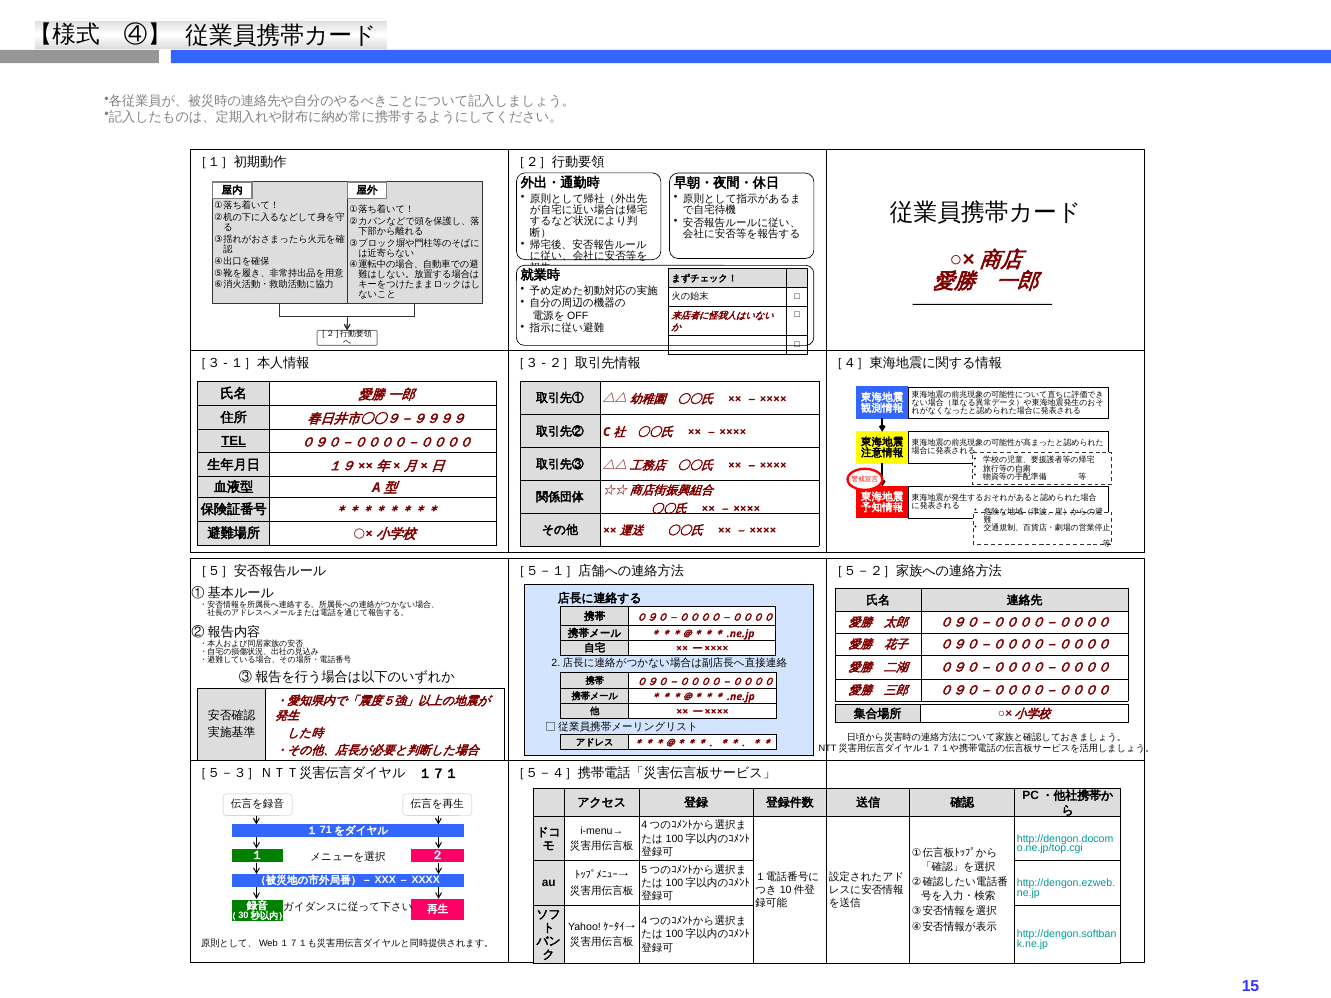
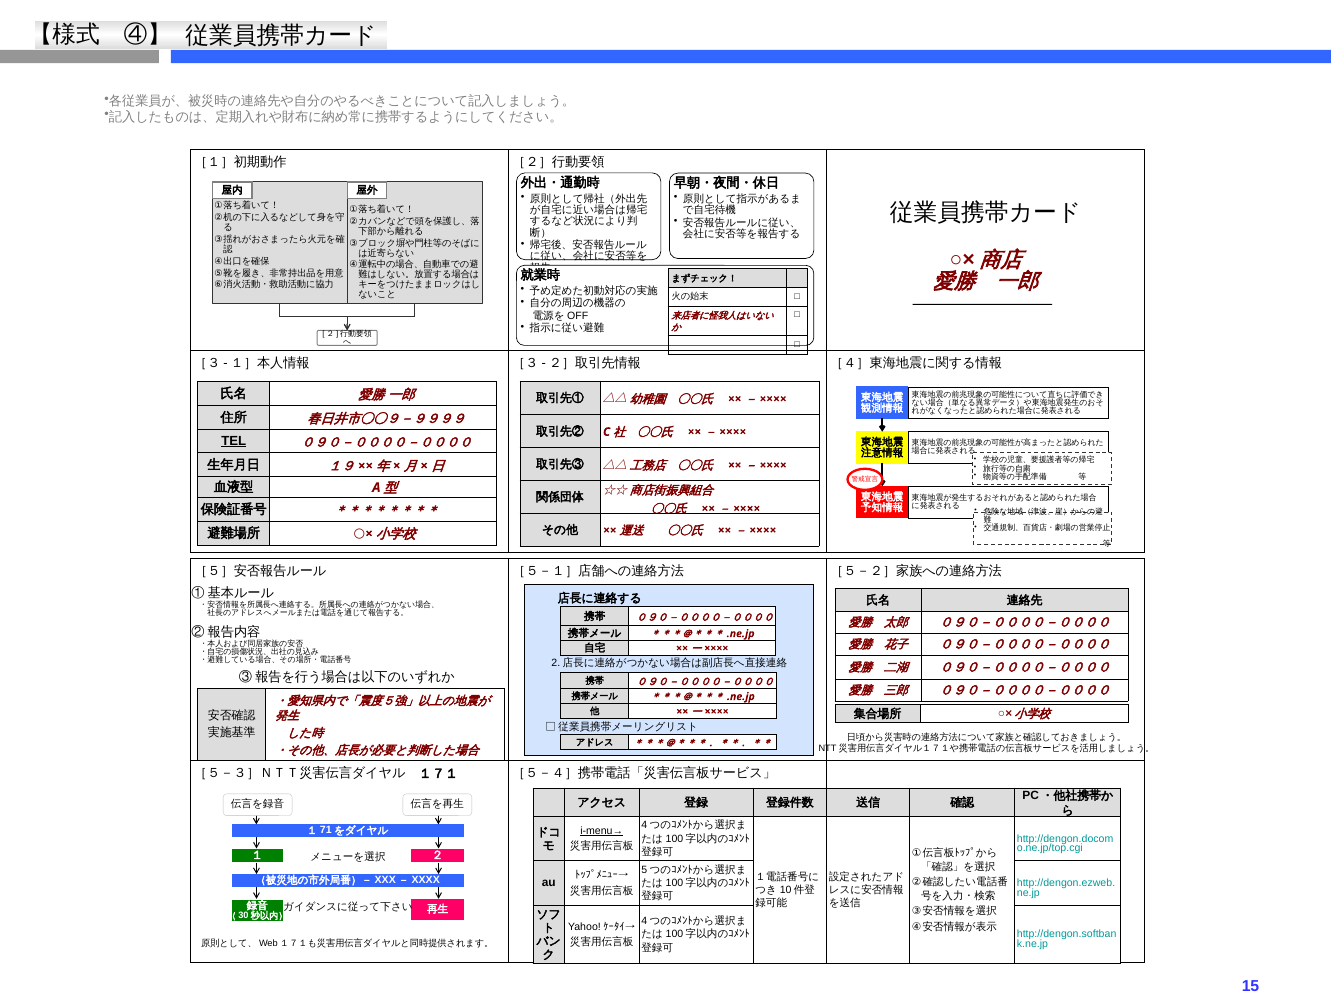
i-menu→ underline: none -> present (602, 831)
